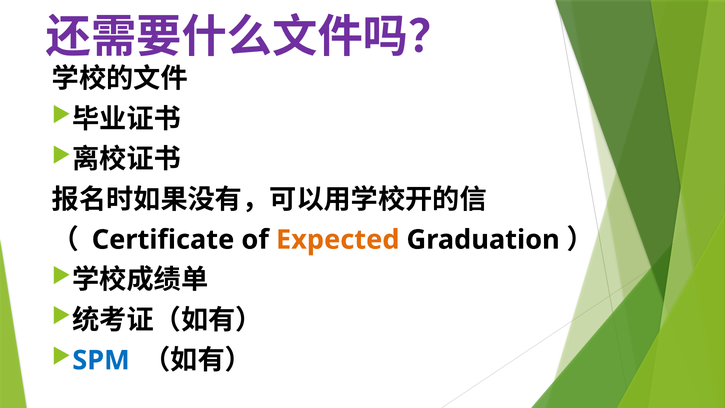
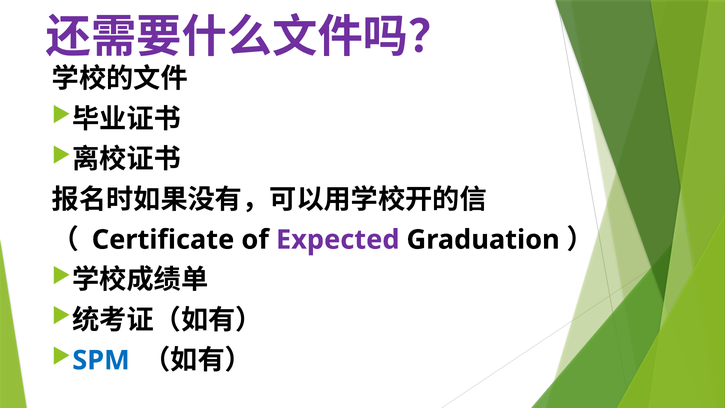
Expected colour: orange -> purple (338, 240)
